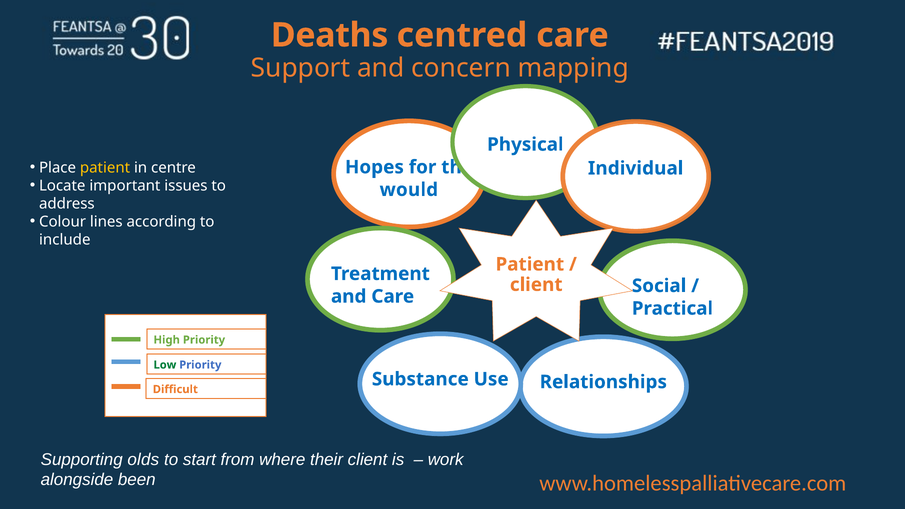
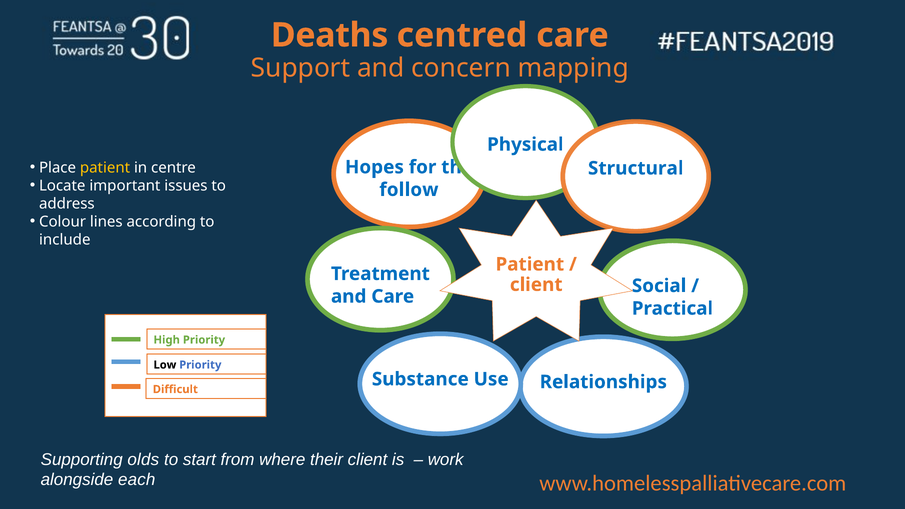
Individual: Individual -> Structural (636, 168)
would: would -> follow (409, 190)
Low colour: green -> black (165, 365)
been: been -> each (137, 480)
